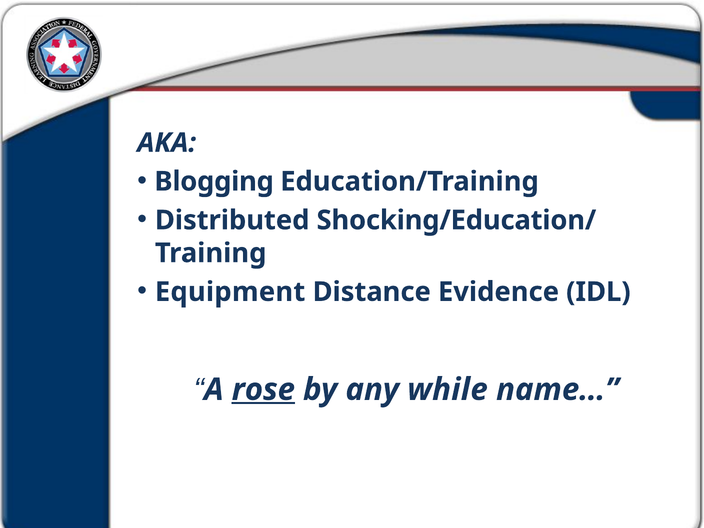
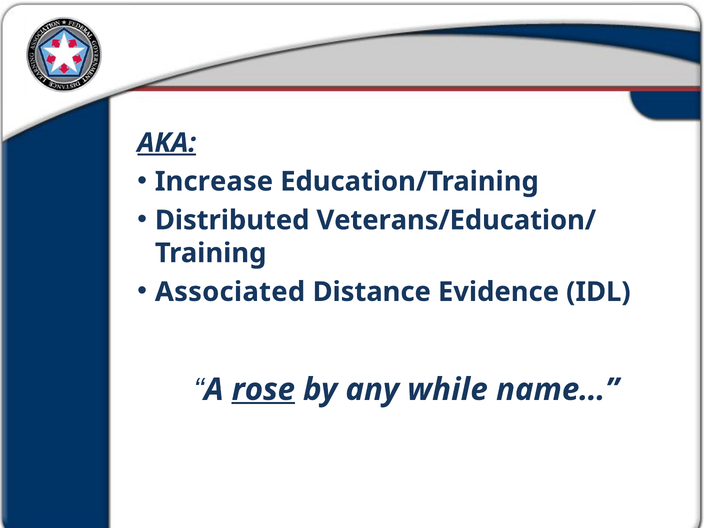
AKA underline: none -> present (167, 143)
Blogging: Blogging -> Increase (214, 182)
Shocking/Education/: Shocking/Education/ -> Veterans/Education/ (456, 220)
Equipment: Equipment -> Associated (230, 292)
